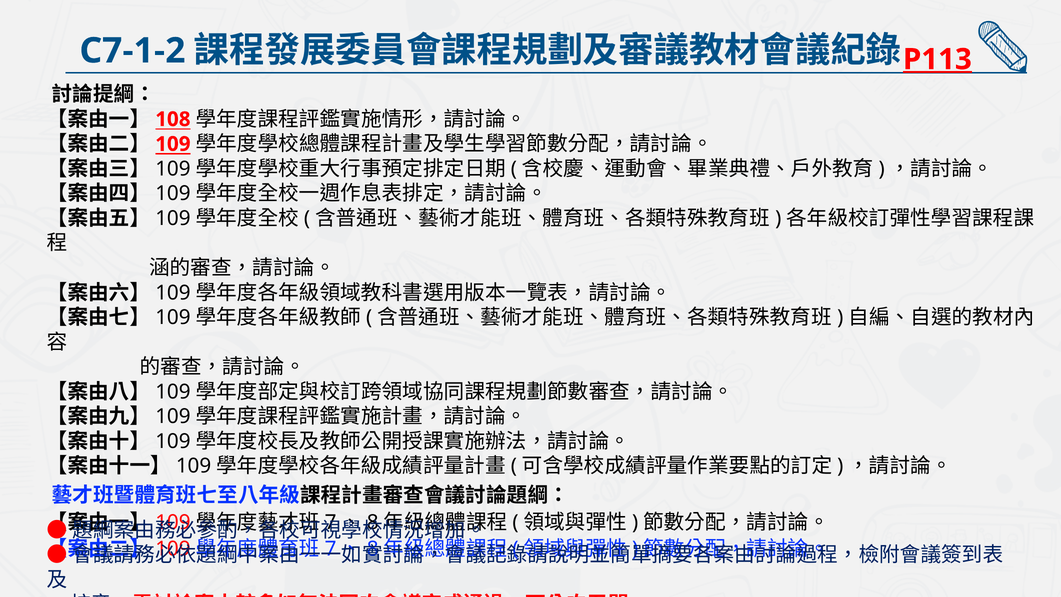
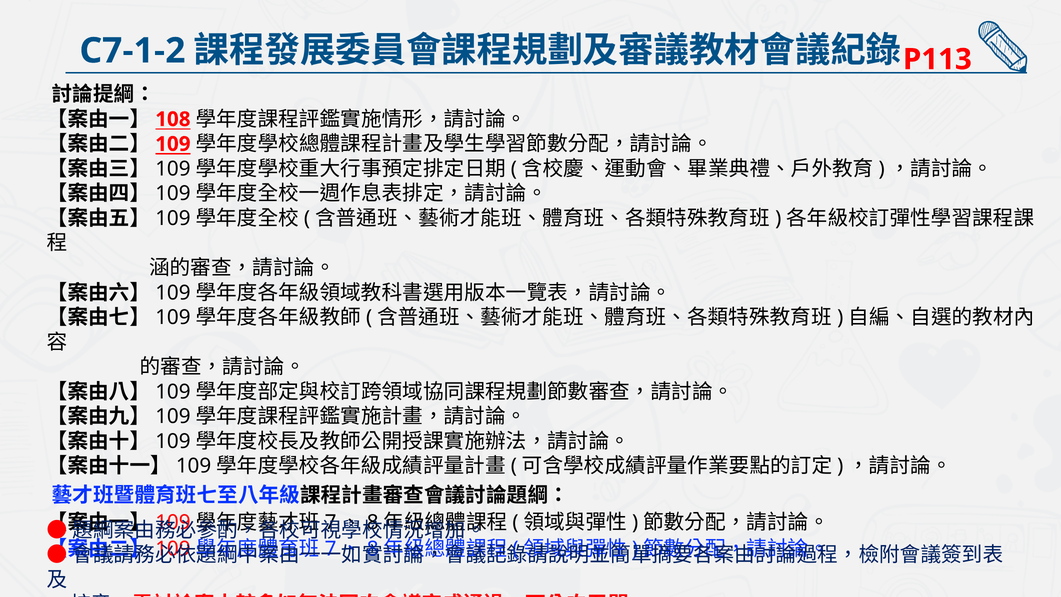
P113 underline: present -> none (937, 59)
